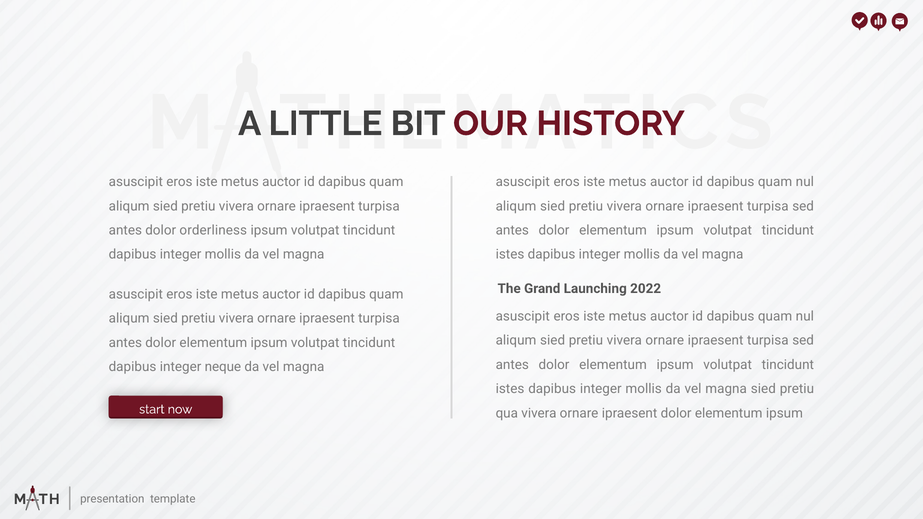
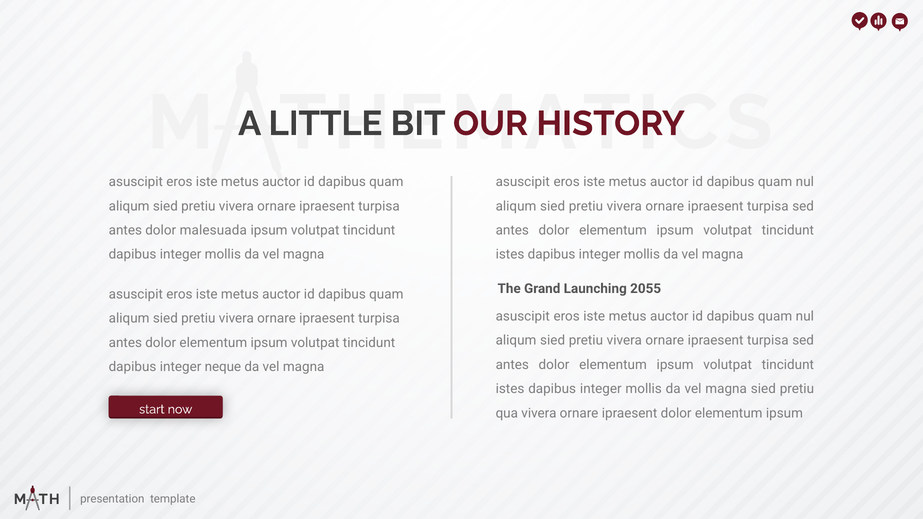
orderliness: orderliness -> malesuada (213, 230)
2022: 2022 -> 2055 (646, 289)
